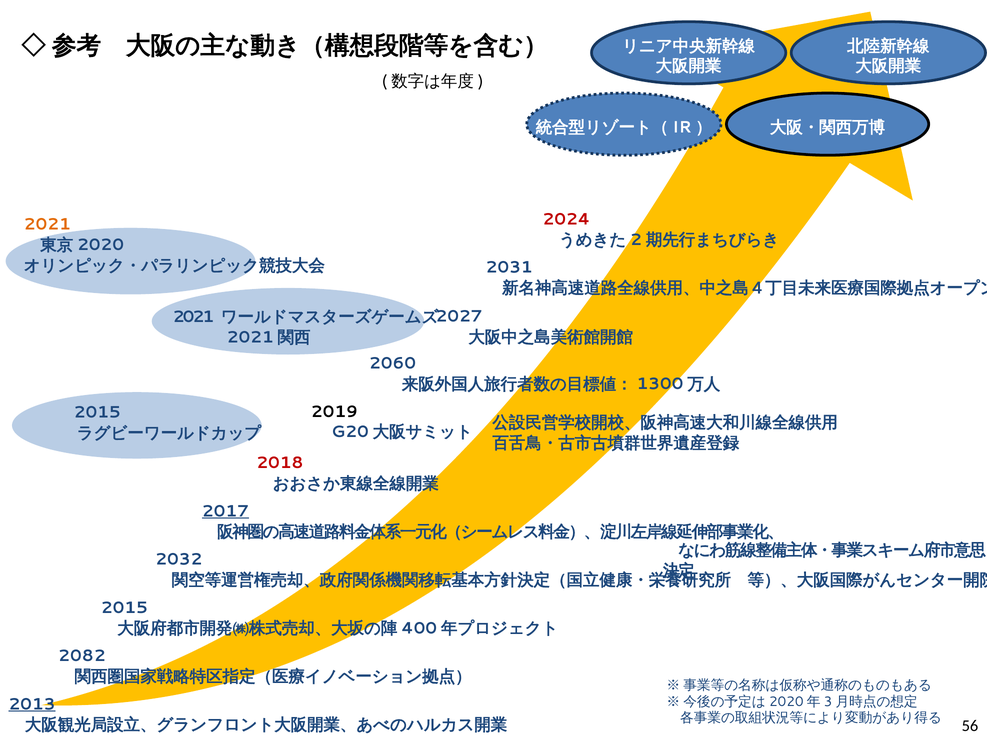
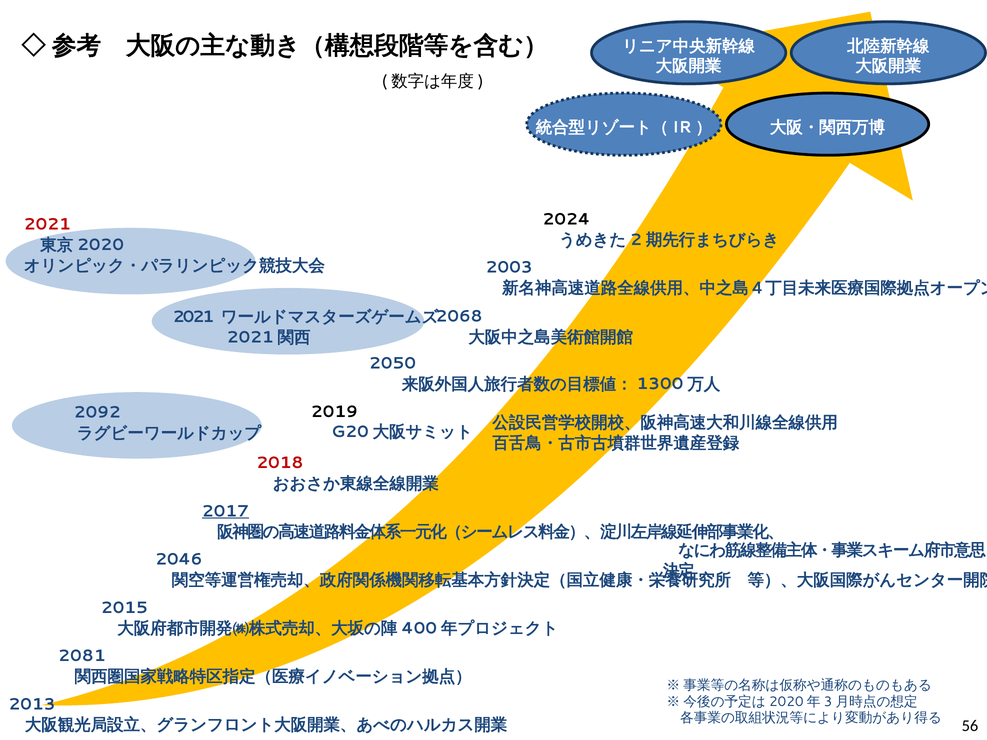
2024 colour: red -> black (566, 219)
2021 colour: orange -> red (47, 224)
2031: 2031 -> 2003 (509, 267)
2027: 2027 -> 2068 (459, 317)
2060: 2060 -> 2050 (393, 364)
2015: 2015 -> 2092 (97, 413)
2032: 2032 -> 2046 (179, 560)
2082: 2082 -> 2081 (82, 656)
2013 underline: present -> none (32, 704)
